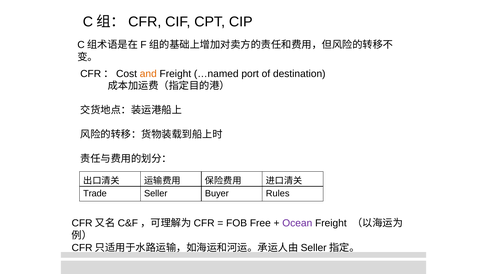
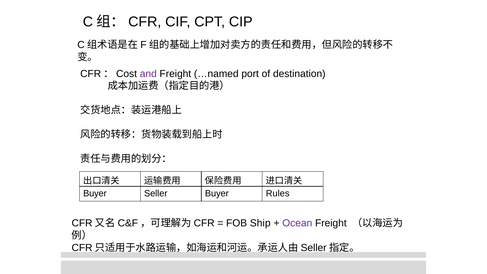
and colour: orange -> purple (148, 74)
Trade: Trade -> Buyer (95, 193)
Free: Free -> Ship (260, 223)
